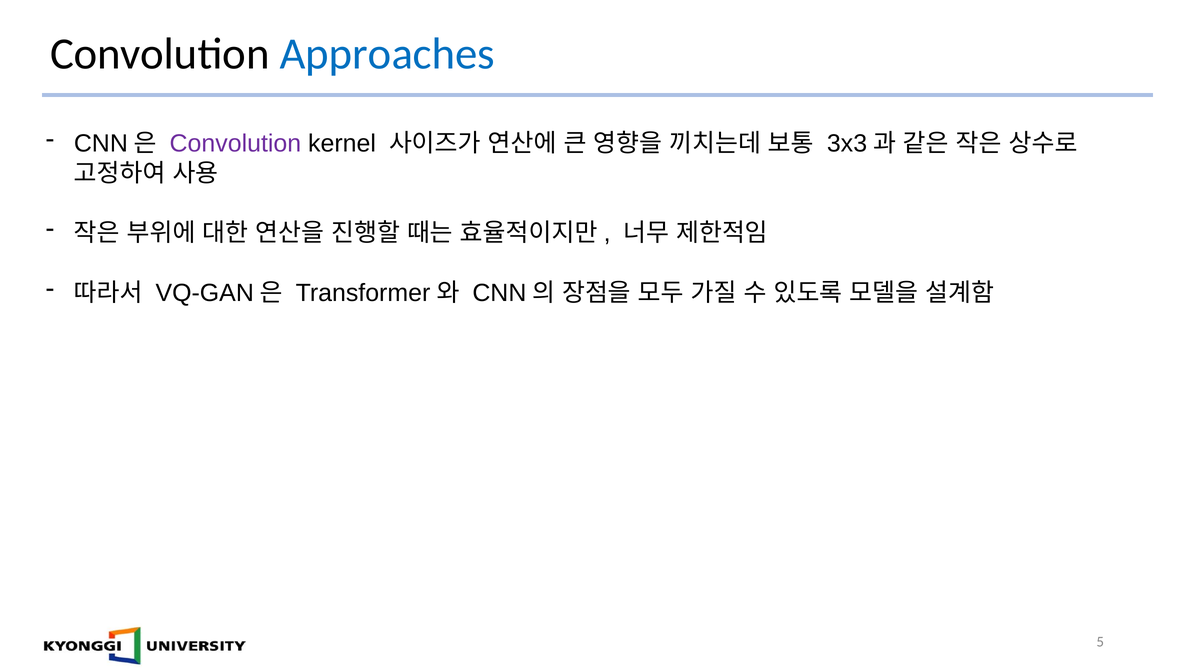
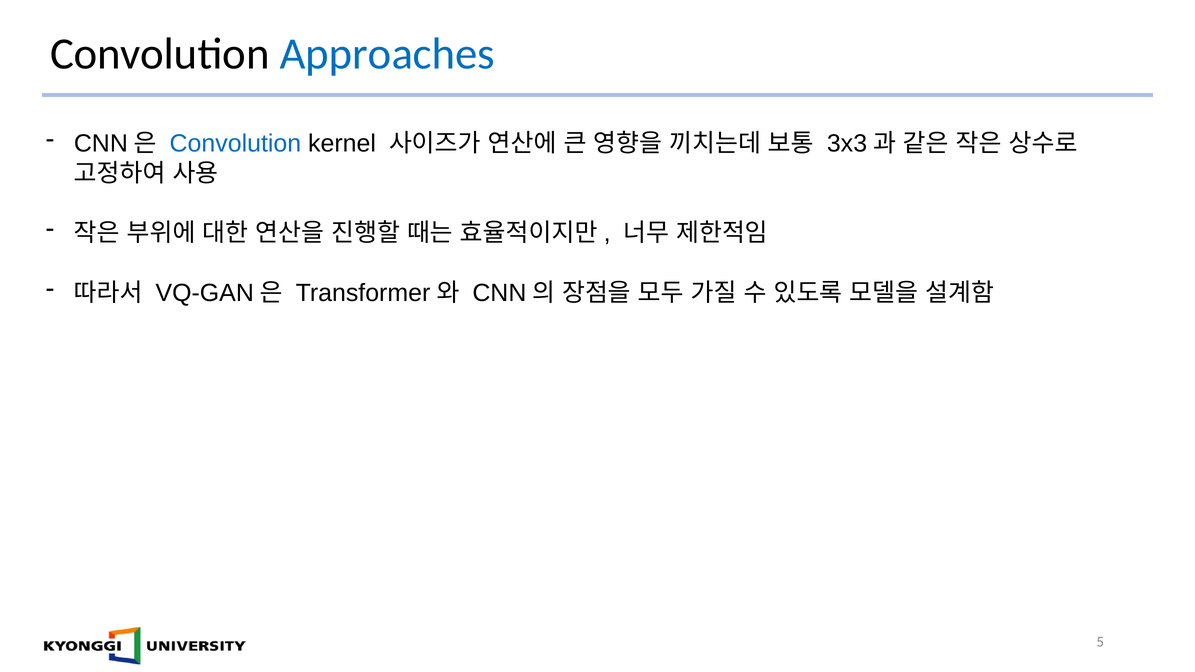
Convolution colour: purple -> blue (235, 144)
